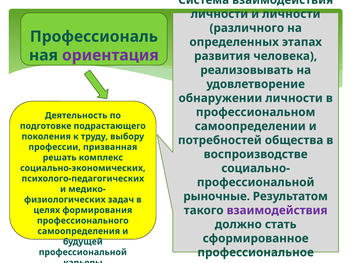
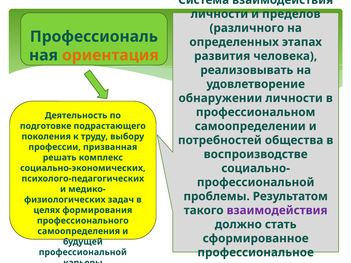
и личности: личности -> пределов (291, 14)
ориентация colour: purple -> orange (110, 55)
рыночные: рыночные -> проблемы (217, 197)
